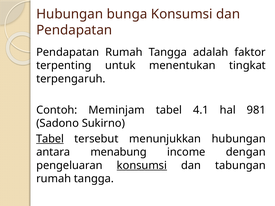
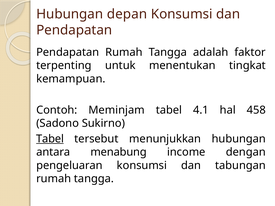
bunga: bunga -> depan (127, 14)
terpengaruh: terpengaruh -> kemampuan (71, 79)
981: 981 -> 458 (256, 110)
konsumsi underline: present -> none (142, 166)
